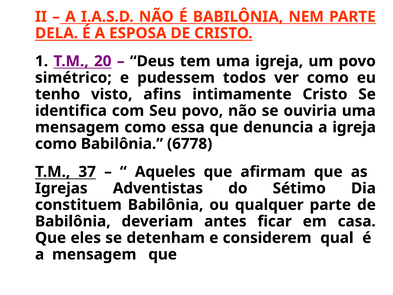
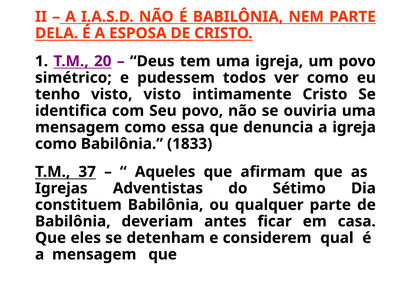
visto afins: afins -> visto (162, 94)
6778: 6778 -> 1833 (190, 144)
